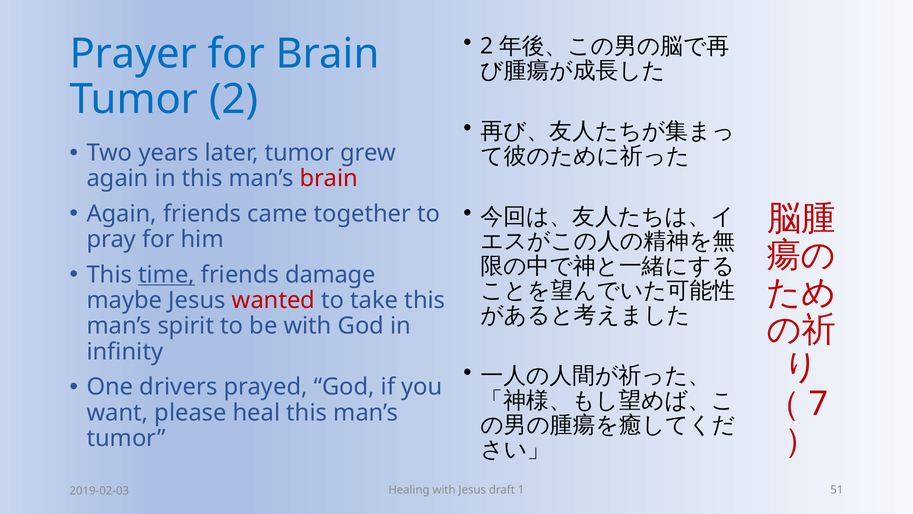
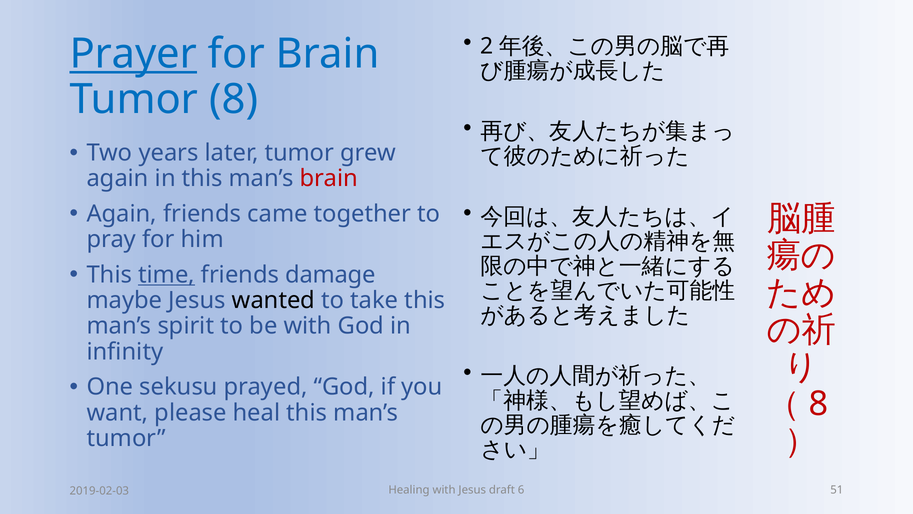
Prayer underline: none -> present (133, 54)
Tumor 2: 2 -> 8 (234, 99)
wanted colour: red -> black (273, 300)
drivers: drivers -> sekusu (179, 387)
7: 7 -> 8 (818, 403)
1: 1 -> 6 (521, 490)
